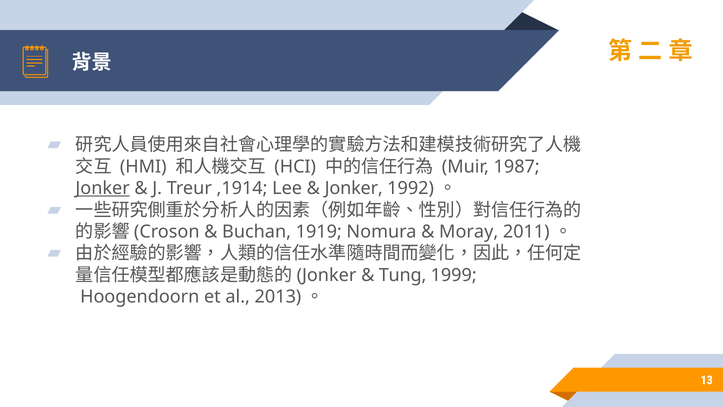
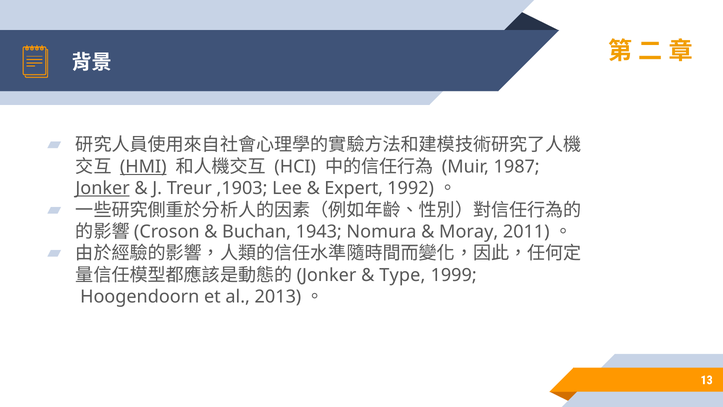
HMI underline: none -> present (143, 167)
,1914: ,1914 -> ,1903 (242, 188)
Jonker: Jonker -> Expert (354, 188)
1919: 1919 -> 1943 (319, 232)
Tung: Tung -> Type (402, 275)
